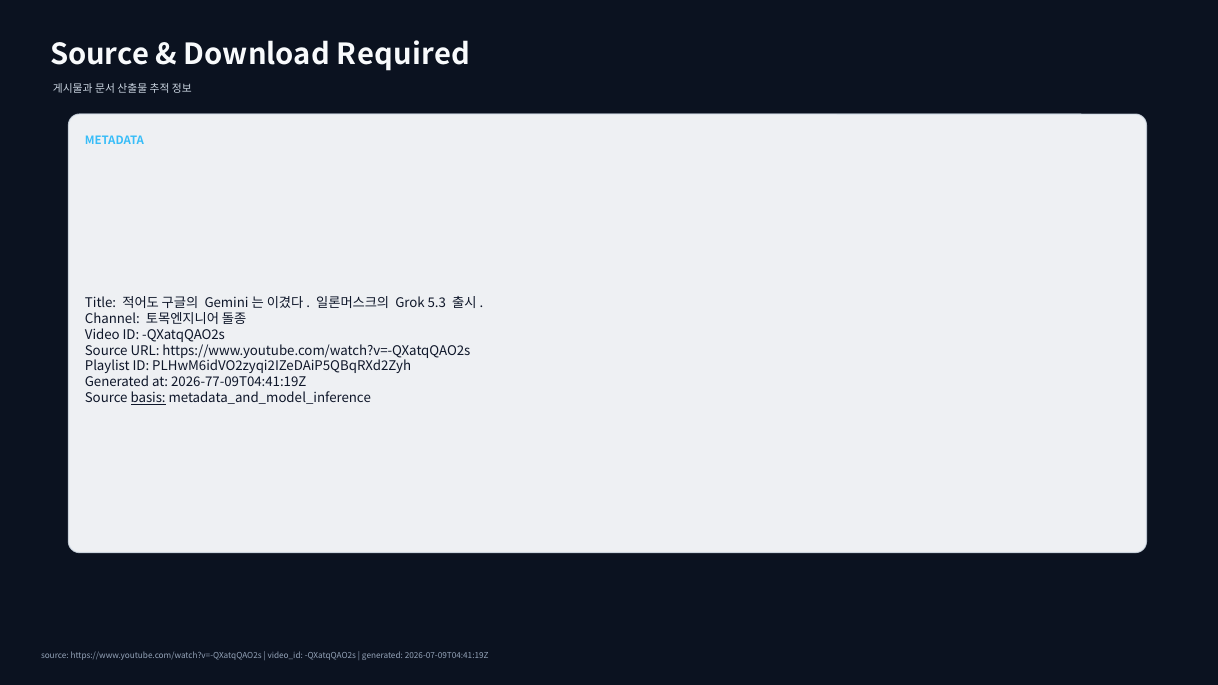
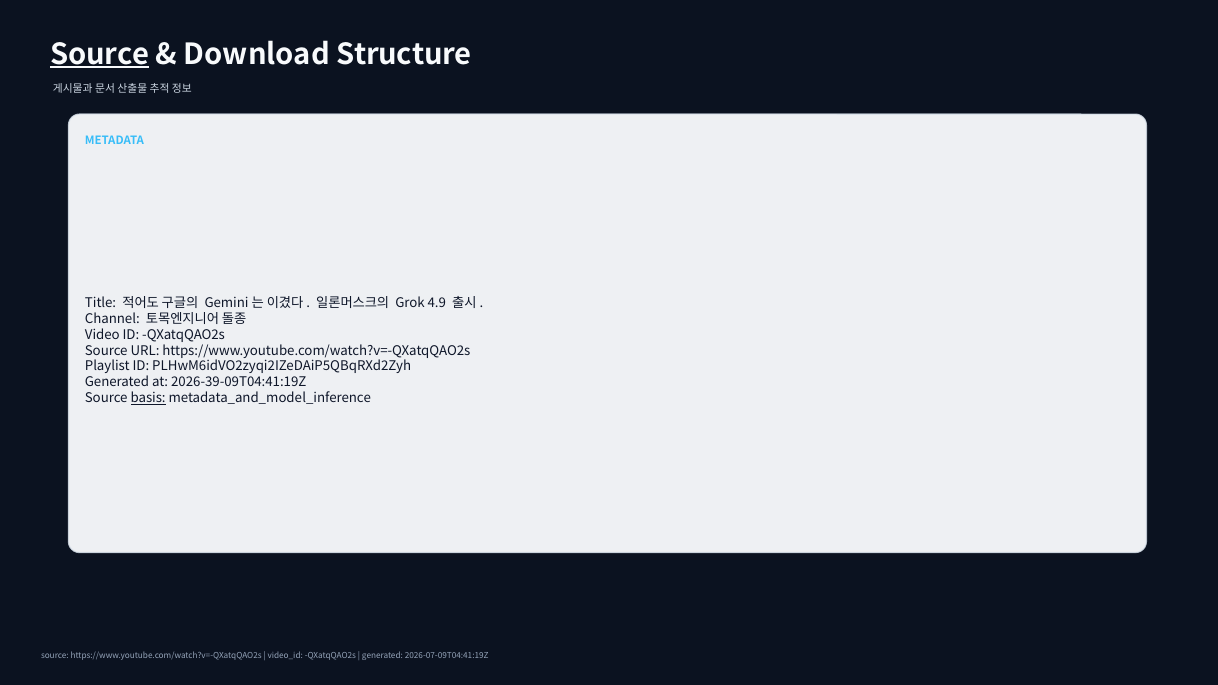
Source underline: none -> present (100, 55)
Required: Required -> Structure (404, 55)
5.3: 5.3 -> 4.9 (437, 303)
2026-77-09T04:41:19Z: 2026-77-09T04:41:19Z -> 2026-39-09T04:41:19Z (239, 383)
